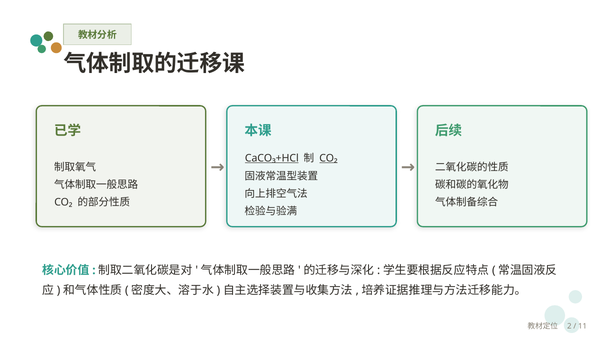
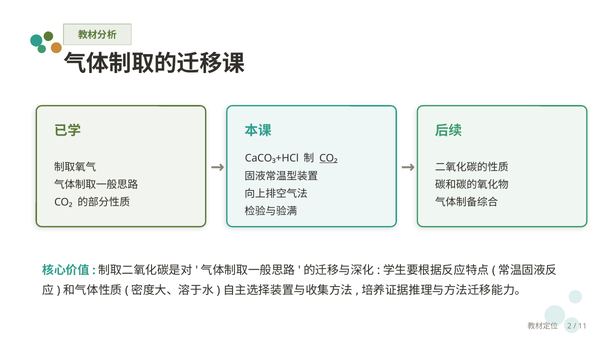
CaCO₃+HCl underline: present -> none (272, 159)
